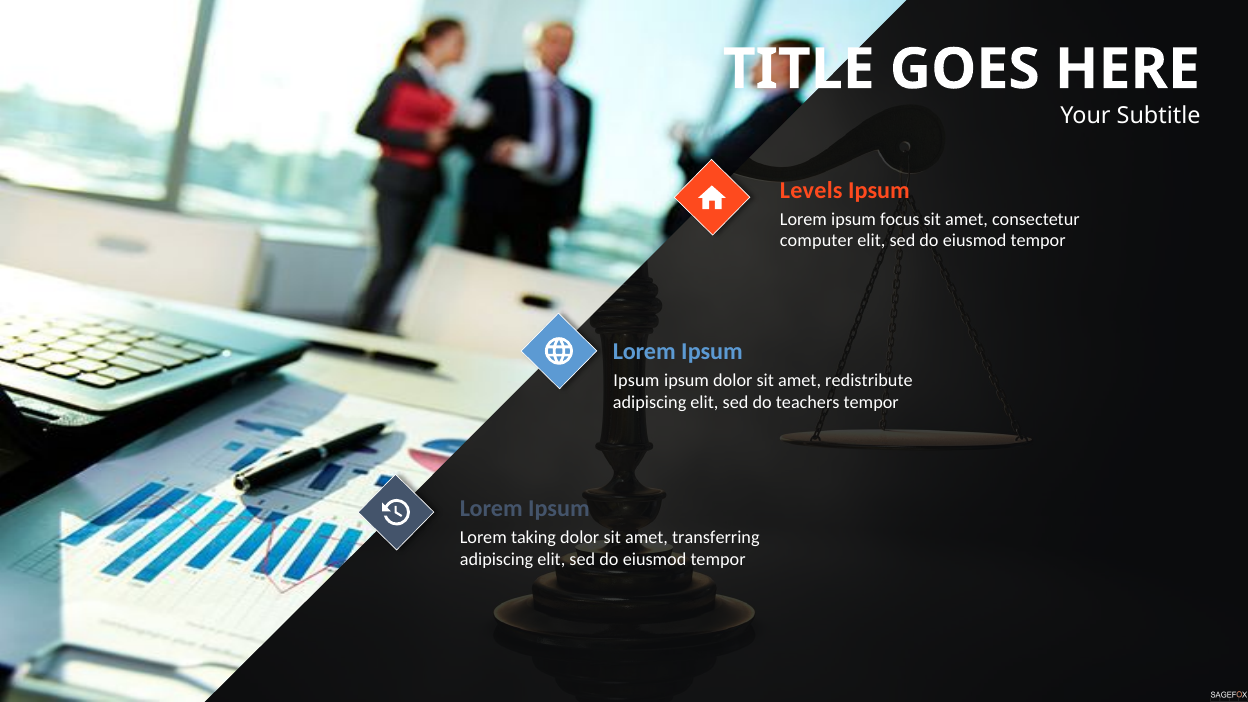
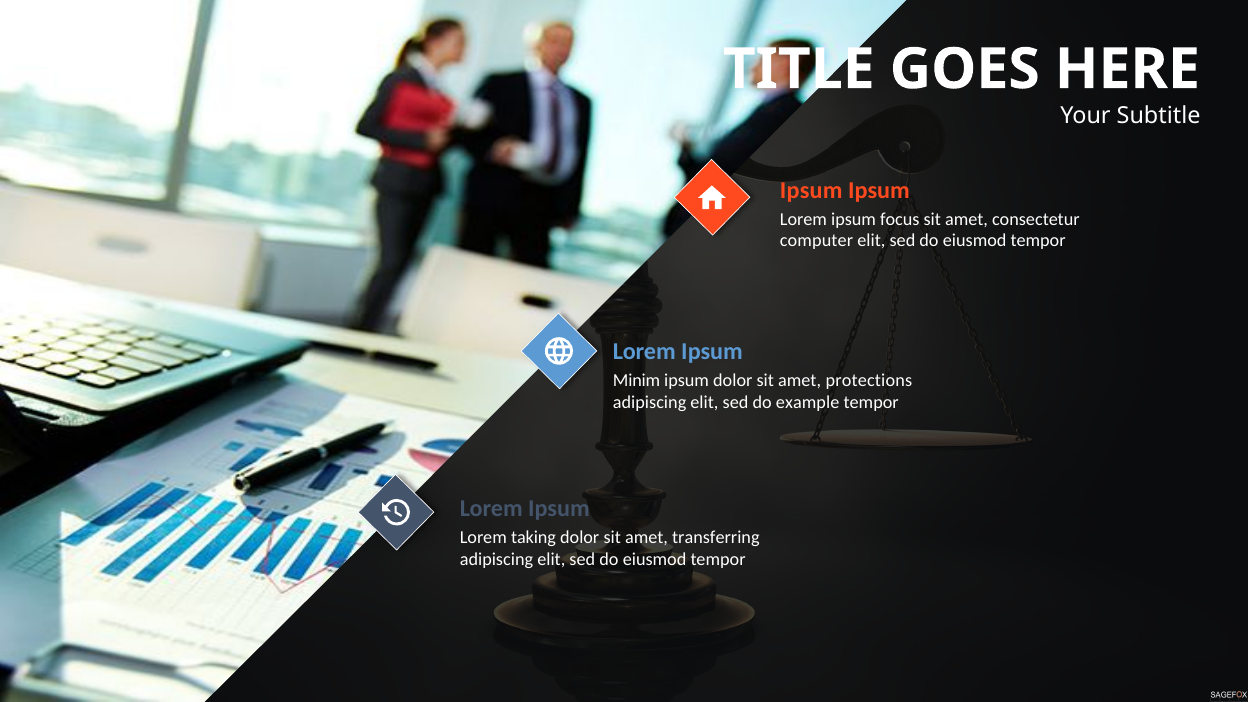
Levels: Levels -> Ipsum (811, 190)
Ipsum: Ipsum -> Minim (637, 380)
redistribute: redistribute -> protections (869, 380)
teachers: teachers -> example (808, 402)
